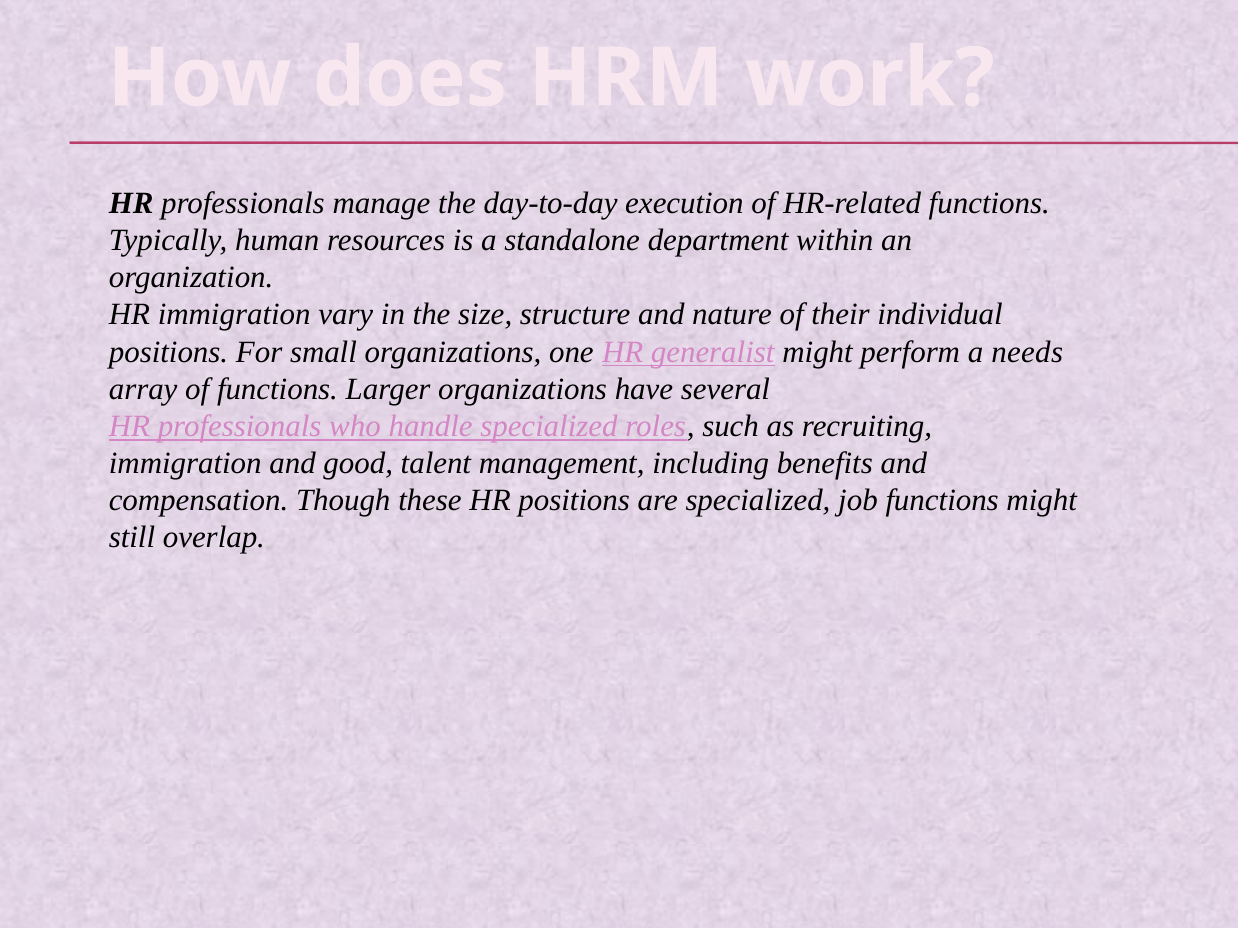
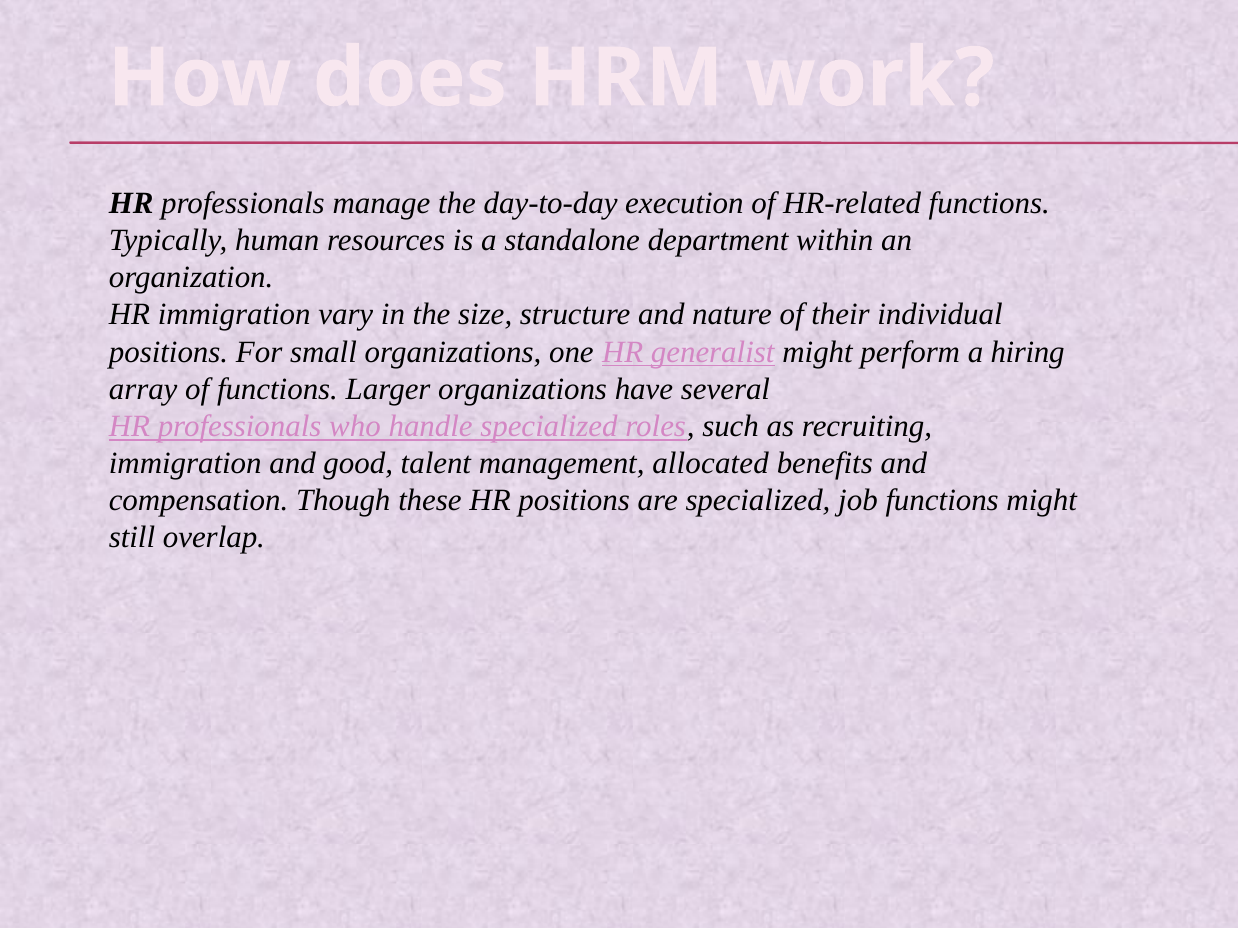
needs: needs -> hiring (1028, 352)
including: including -> allocated (711, 463)
